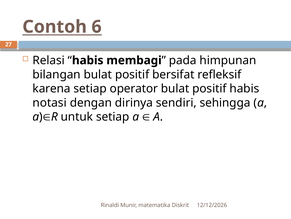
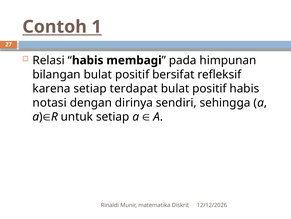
6: 6 -> 1 (97, 27)
operator: operator -> terdapat (134, 88)
